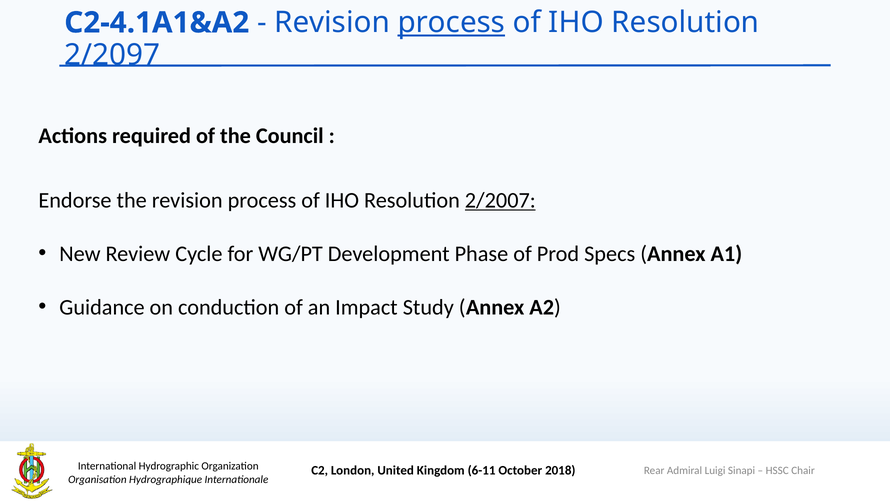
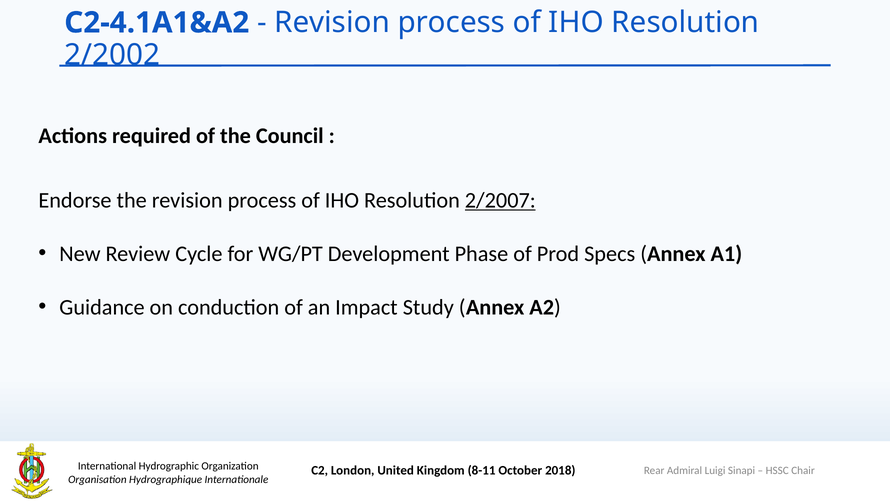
process underline: present -> none (451, 23)
2/2097: 2/2097 -> 2/2002 (112, 55)
6-11: 6-11 -> 8-11 (482, 470)
